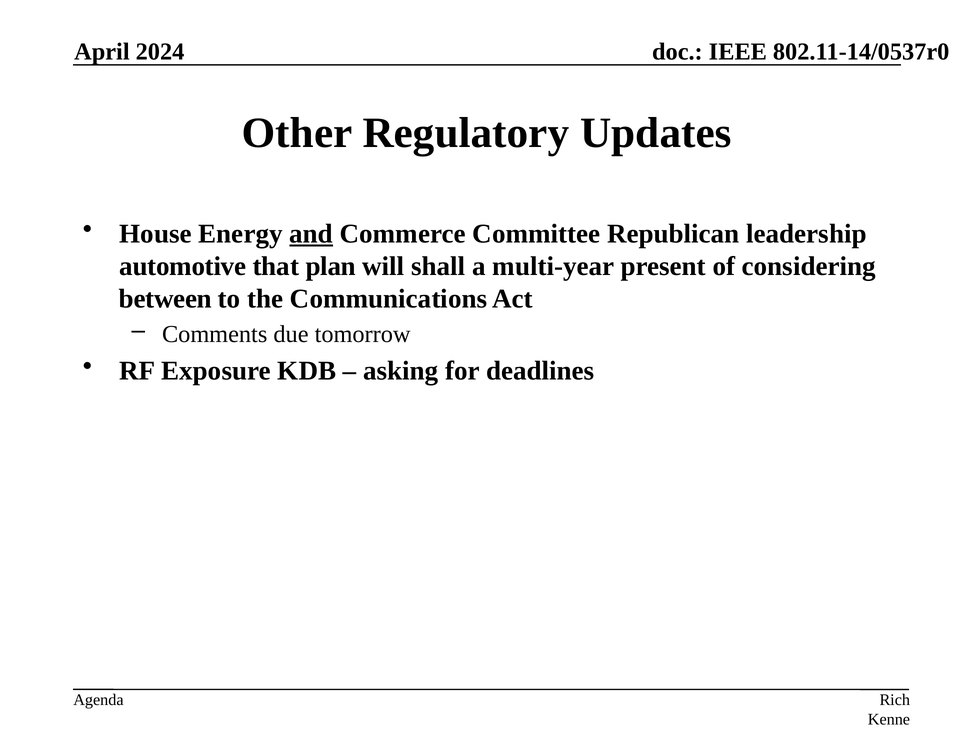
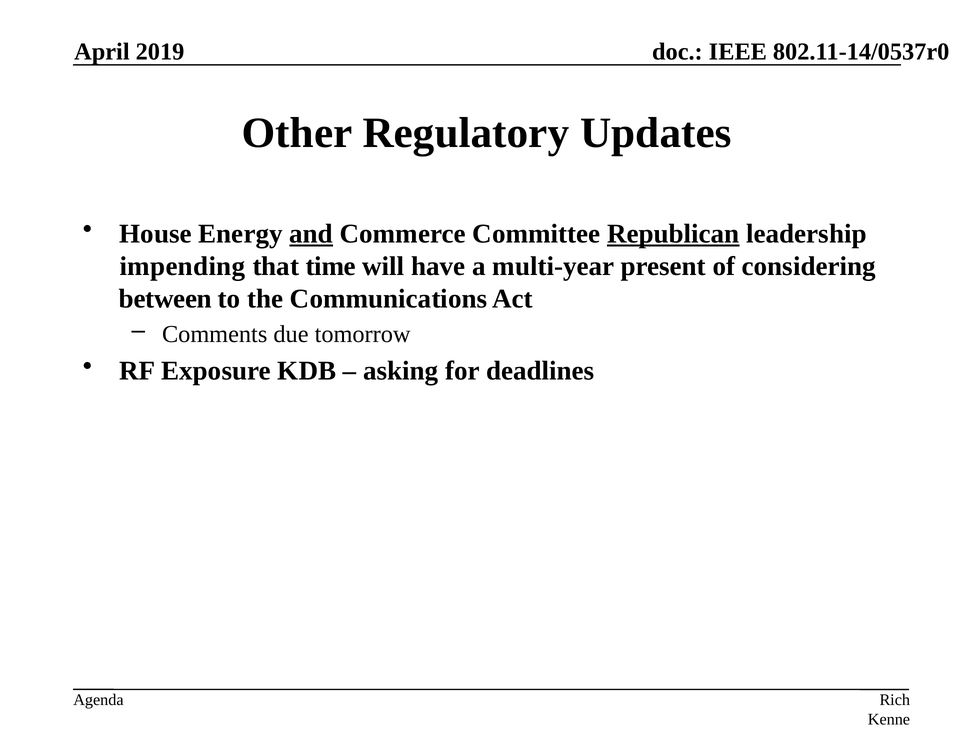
2024: 2024 -> 2019 (160, 52)
Republican underline: none -> present (673, 234)
automotive: automotive -> impending (182, 267)
plan: plan -> time (331, 267)
shall: shall -> have (438, 267)
